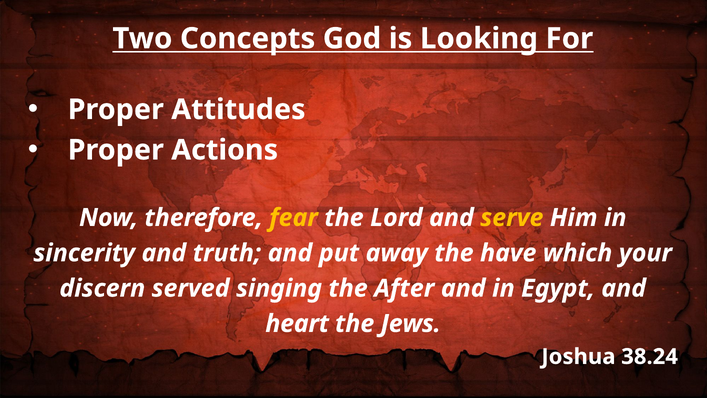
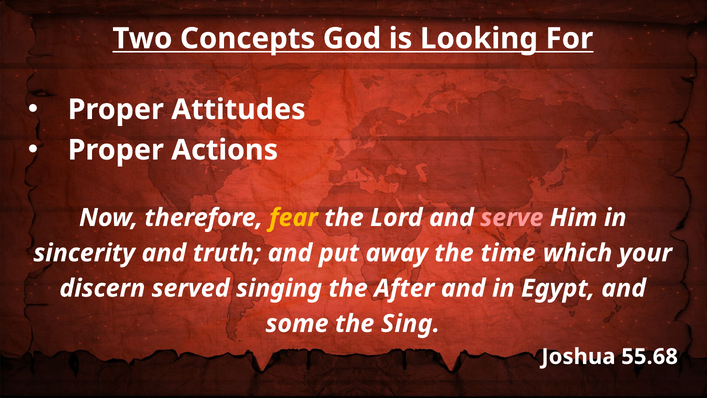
serve colour: yellow -> pink (512, 218)
have: have -> time (508, 253)
heart: heart -> some (297, 323)
Jews: Jews -> Sing (410, 323)
38.24: 38.24 -> 55.68 (650, 356)
